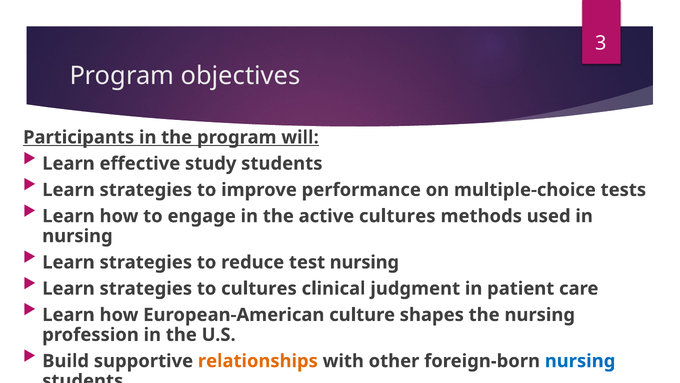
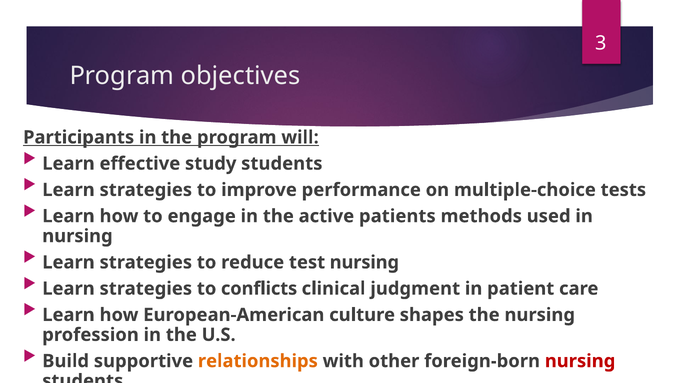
active cultures: cultures -> patients (397, 216)
to cultures: cultures -> conflicts (259, 288)
nursing colour: blue -> red (580, 361)
